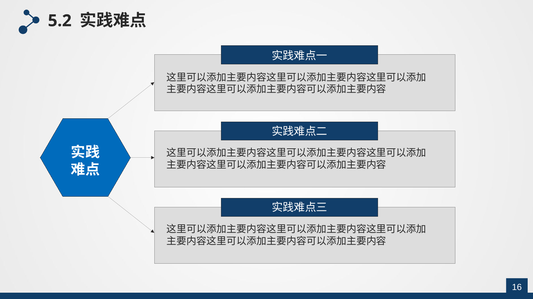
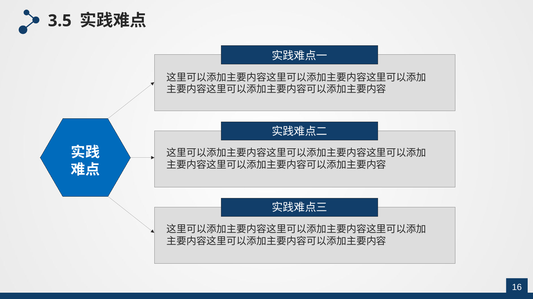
5.2: 5.2 -> 3.5 (60, 21)
